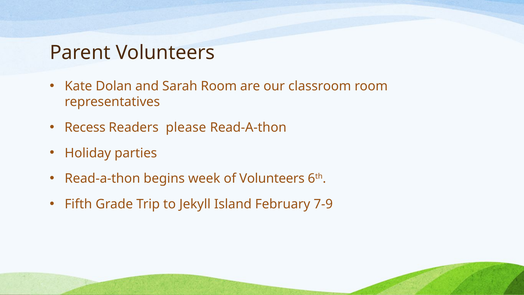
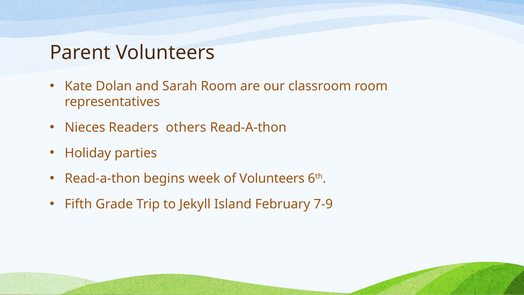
Recess: Recess -> Nieces (85, 127)
please: please -> others (186, 127)
